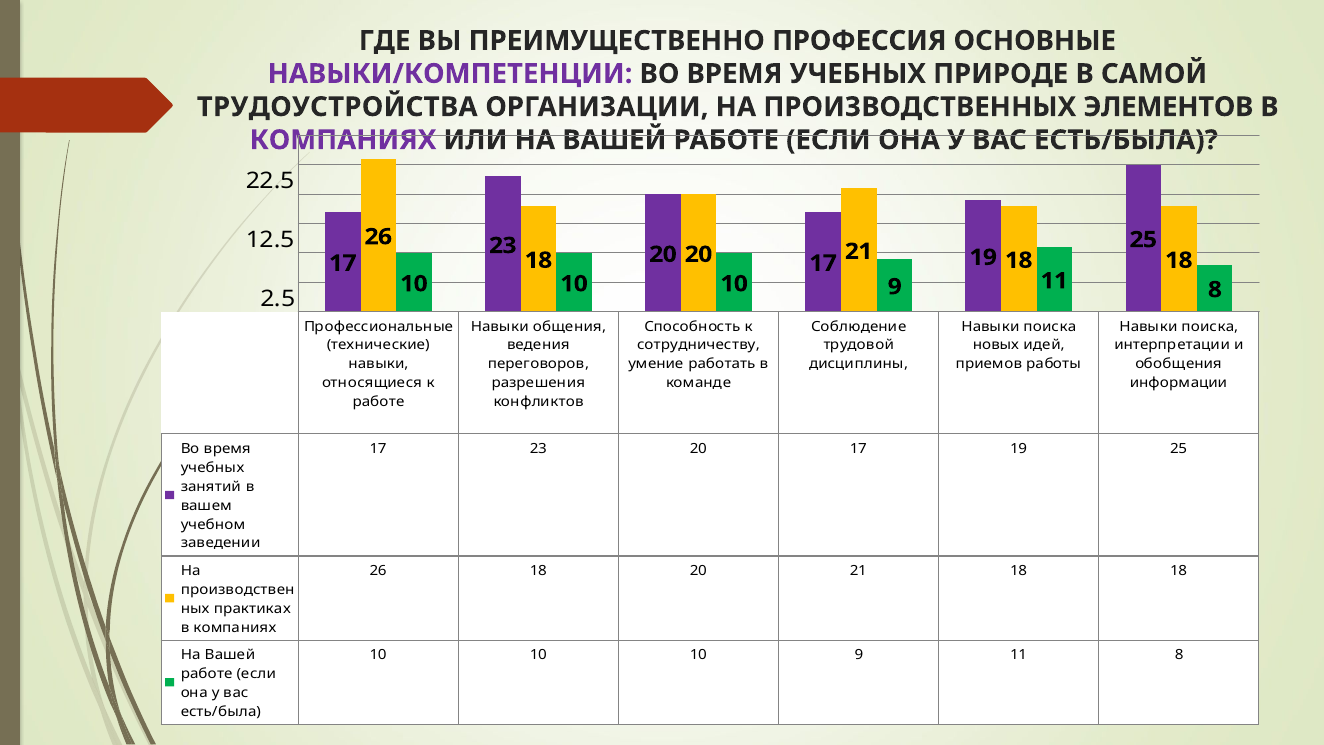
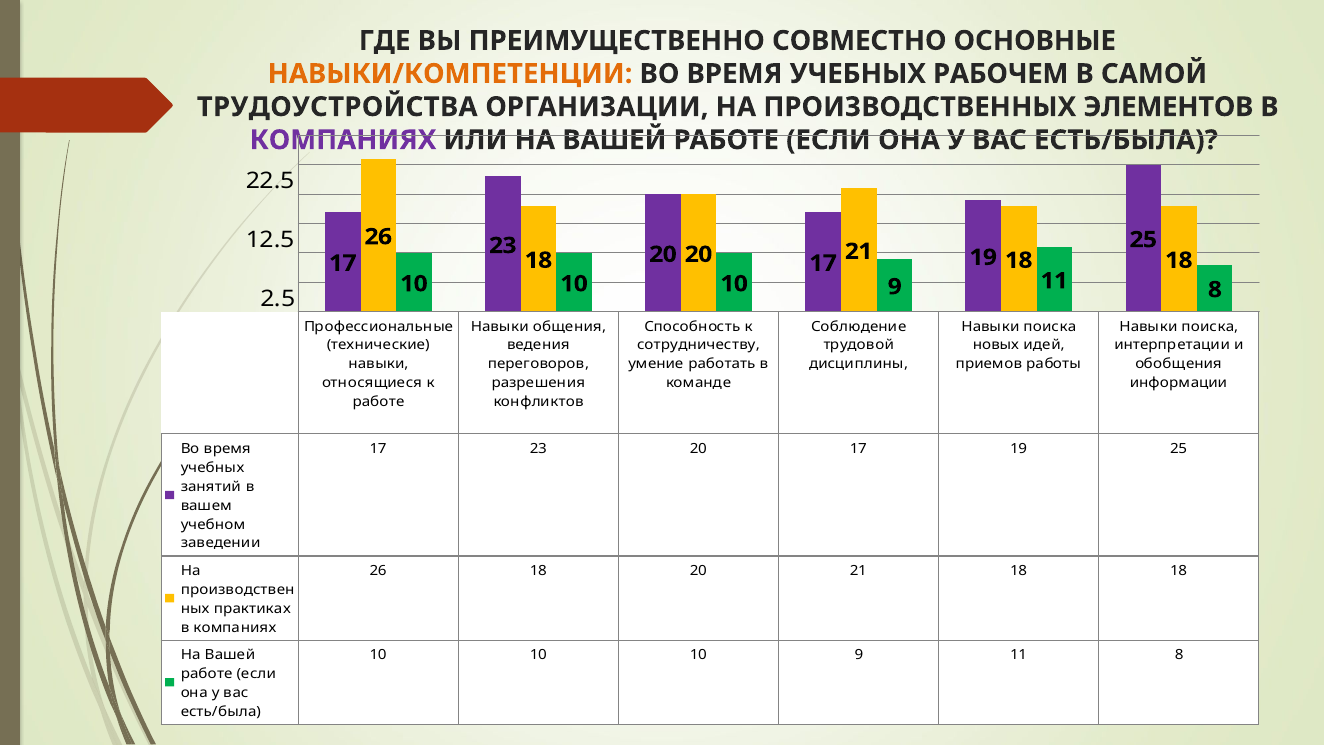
ПРОФЕССИЯ: ПРОФЕССИЯ -> СОВМЕСТНО (859, 41)
НАВЫКИ/КОМПЕТЕНЦИИ colour: purple -> orange (450, 74)
ПРИРОДЕ: ПРИРОДЕ -> РАБОЧЕМ (1001, 74)
